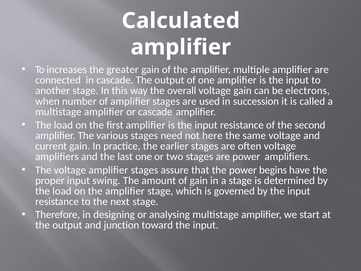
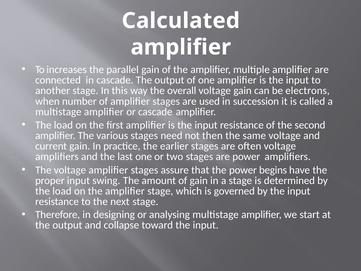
greater: greater -> parallel (123, 69)
here: here -> then (212, 135)
junction: junction -> collapse (121, 225)
